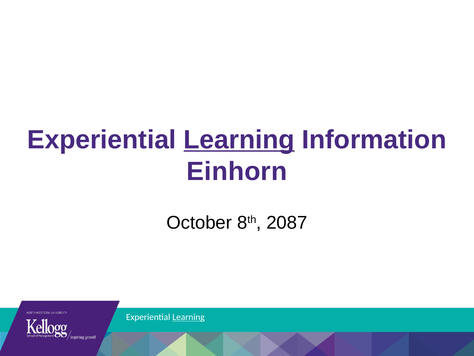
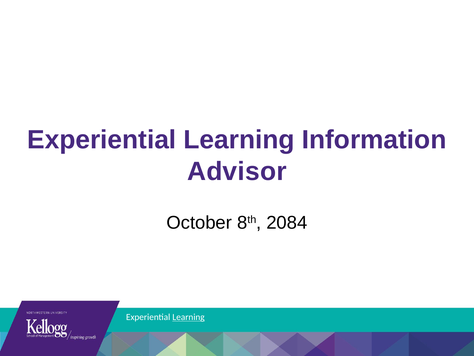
Learning underline: present -> none (239, 139)
Einhorn: Einhorn -> Advisor (237, 171)
2087: 2087 -> 2084 (287, 222)
